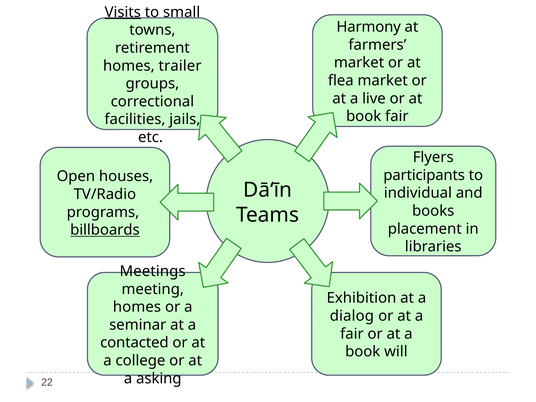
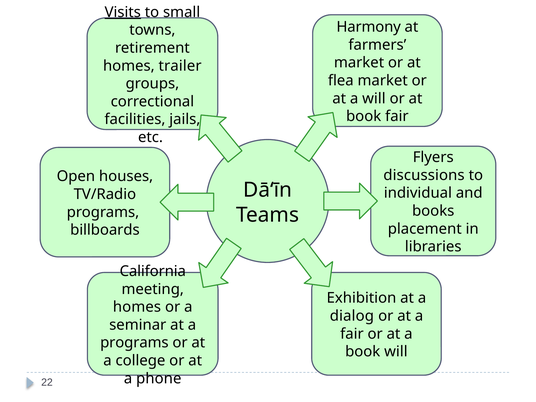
a live: live -> will (374, 98)
participants: participants -> discussions (424, 175)
billboards underline: present -> none (105, 230)
Meetings: Meetings -> California (153, 271)
contacted: contacted -> programs (134, 343)
asking: asking -> phone (159, 378)
